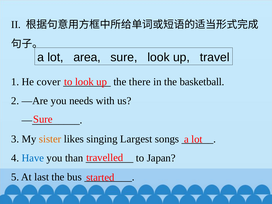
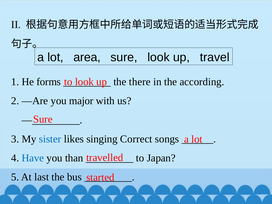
cover: cover -> forms (49, 82)
basketball: basketball -> according (202, 82)
needs: needs -> major (81, 101)
sister colour: orange -> blue (50, 139)
Largest: Largest -> Correct (136, 139)
